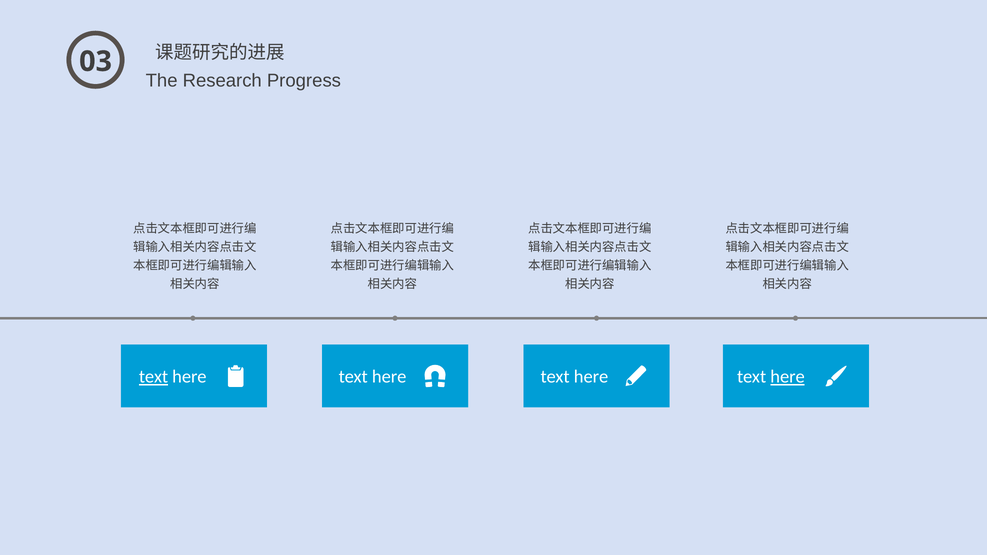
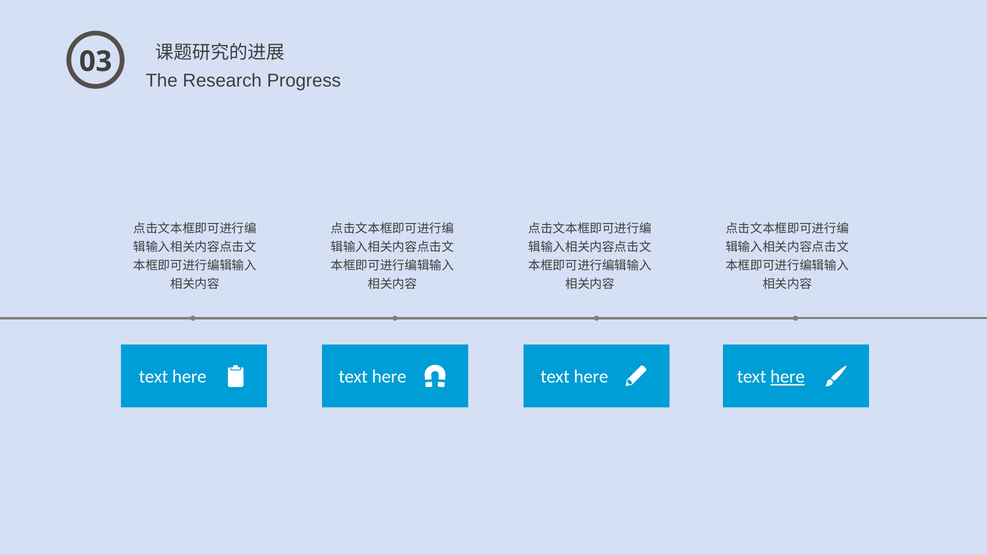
text underline: present -> none (154, 377)
